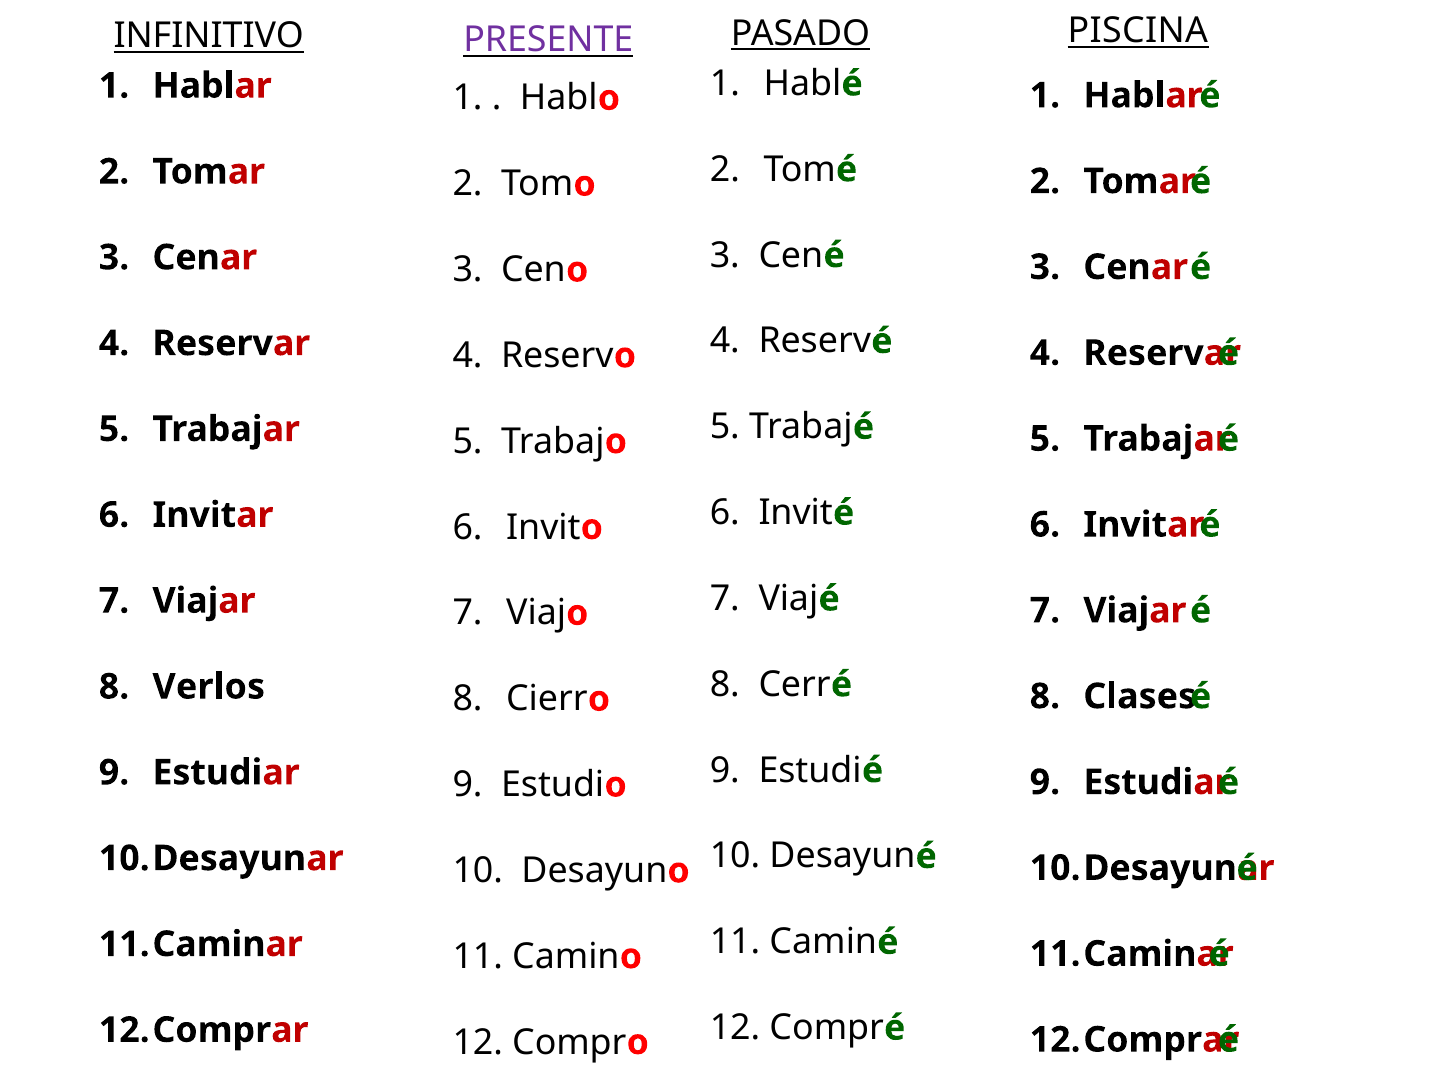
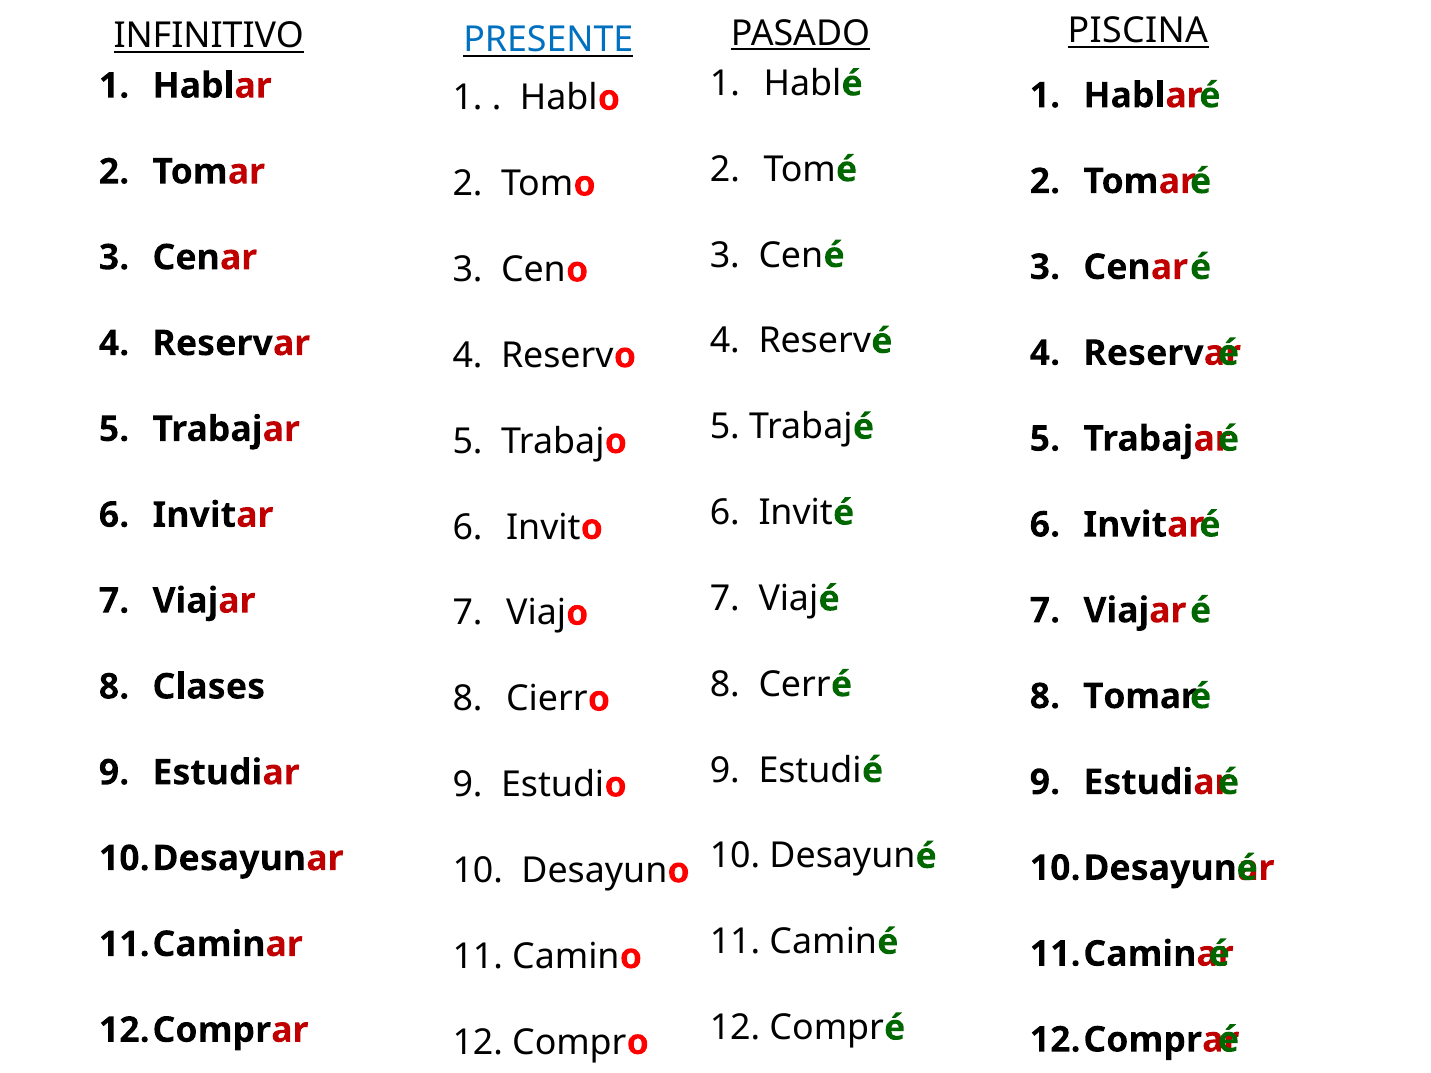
PRESENTE colour: purple -> blue (548, 40)
Verlos: Verlos -> Clases (209, 687)
8 Clases: Clases -> Tomar (1140, 697)
